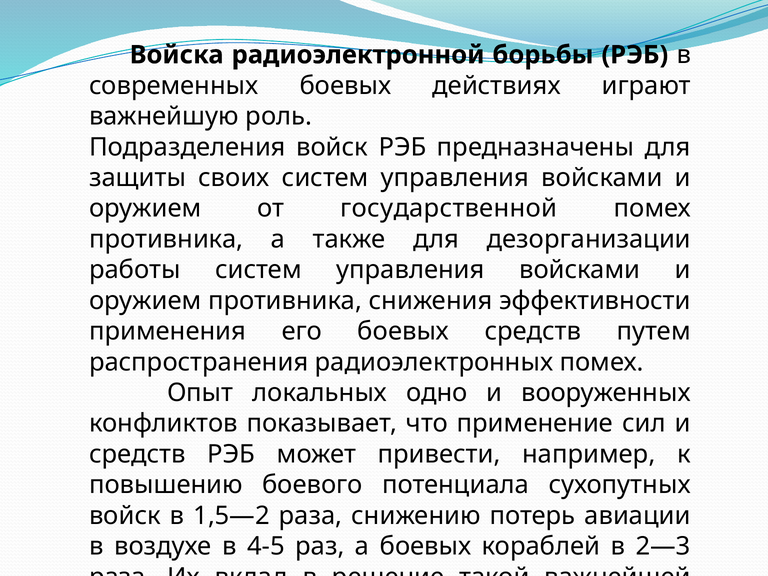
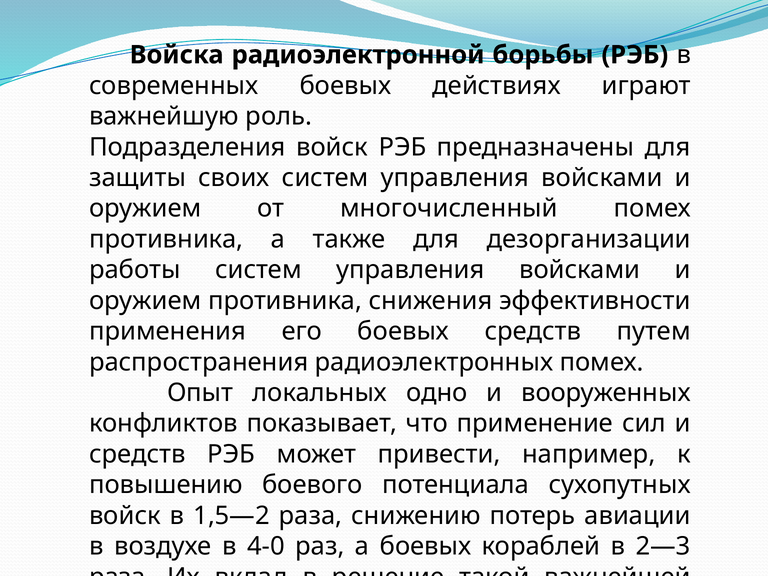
государственной: государственной -> многочисленный (449, 208)
4-5: 4-5 -> 4-0 (266, 546)
